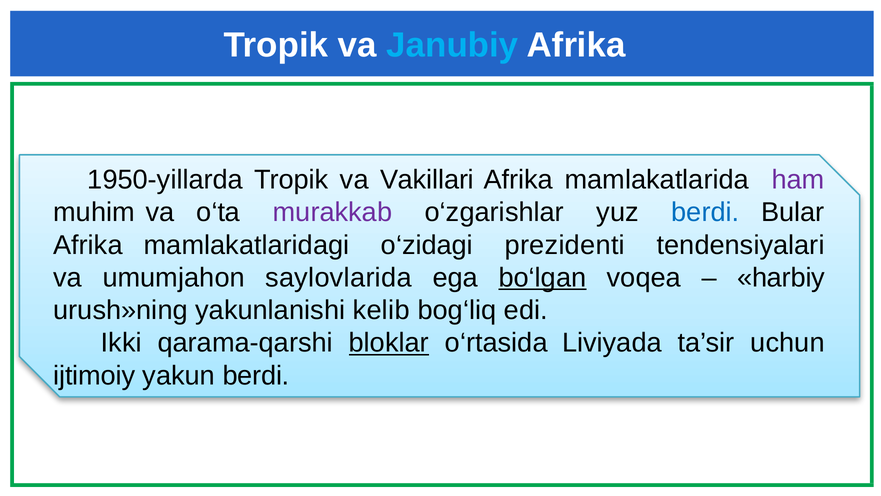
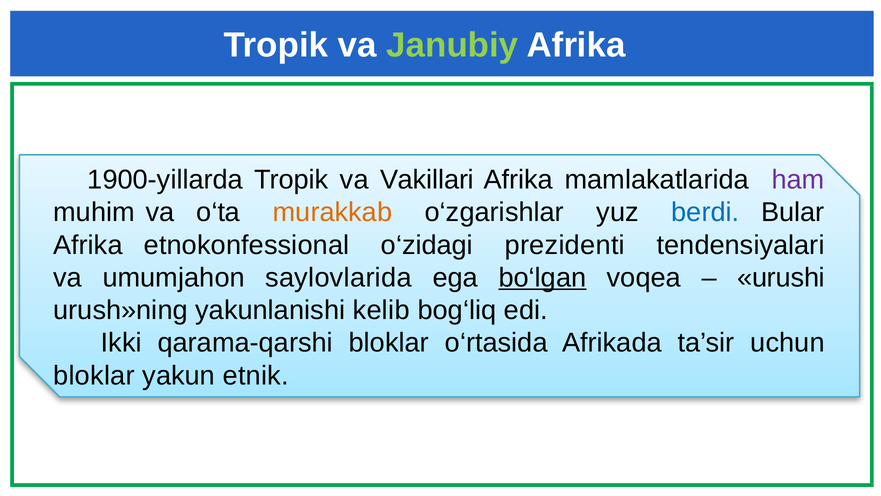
Janubiy colour: light blue -> light green (452, 45)
1950-yillarda: 1950-yillarda -> 1900-yillarda (165, 180)
murakkab colour: purple -> orange (333, 212)
mamlakatlaridagi: mamlakatlaridagi -> etnokonfessional (247, 245)
harbiy: harbiy -> urushi (781, 278)
bloklar underline: present -> none (389, 343)
Liviyada: Liviyada -> Afrikada (612, 343)
ijtimoiy: ijtimoiy -> bloklar (94, 375)
yakun berdi: berdi -> etnik (256, 375)
